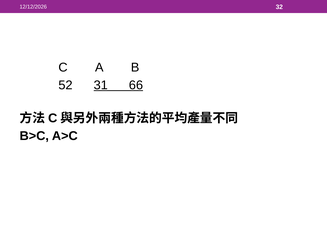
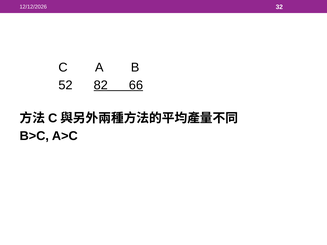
31: 31 -> 82 (101, 85)
